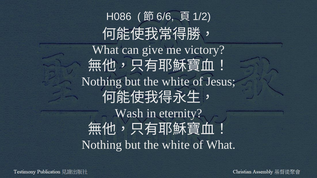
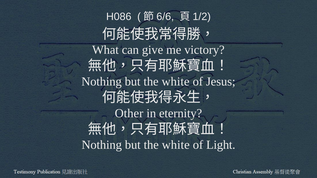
Wash: Wash -> Other (129, 113)
of What: What -> Light (221, 145)
